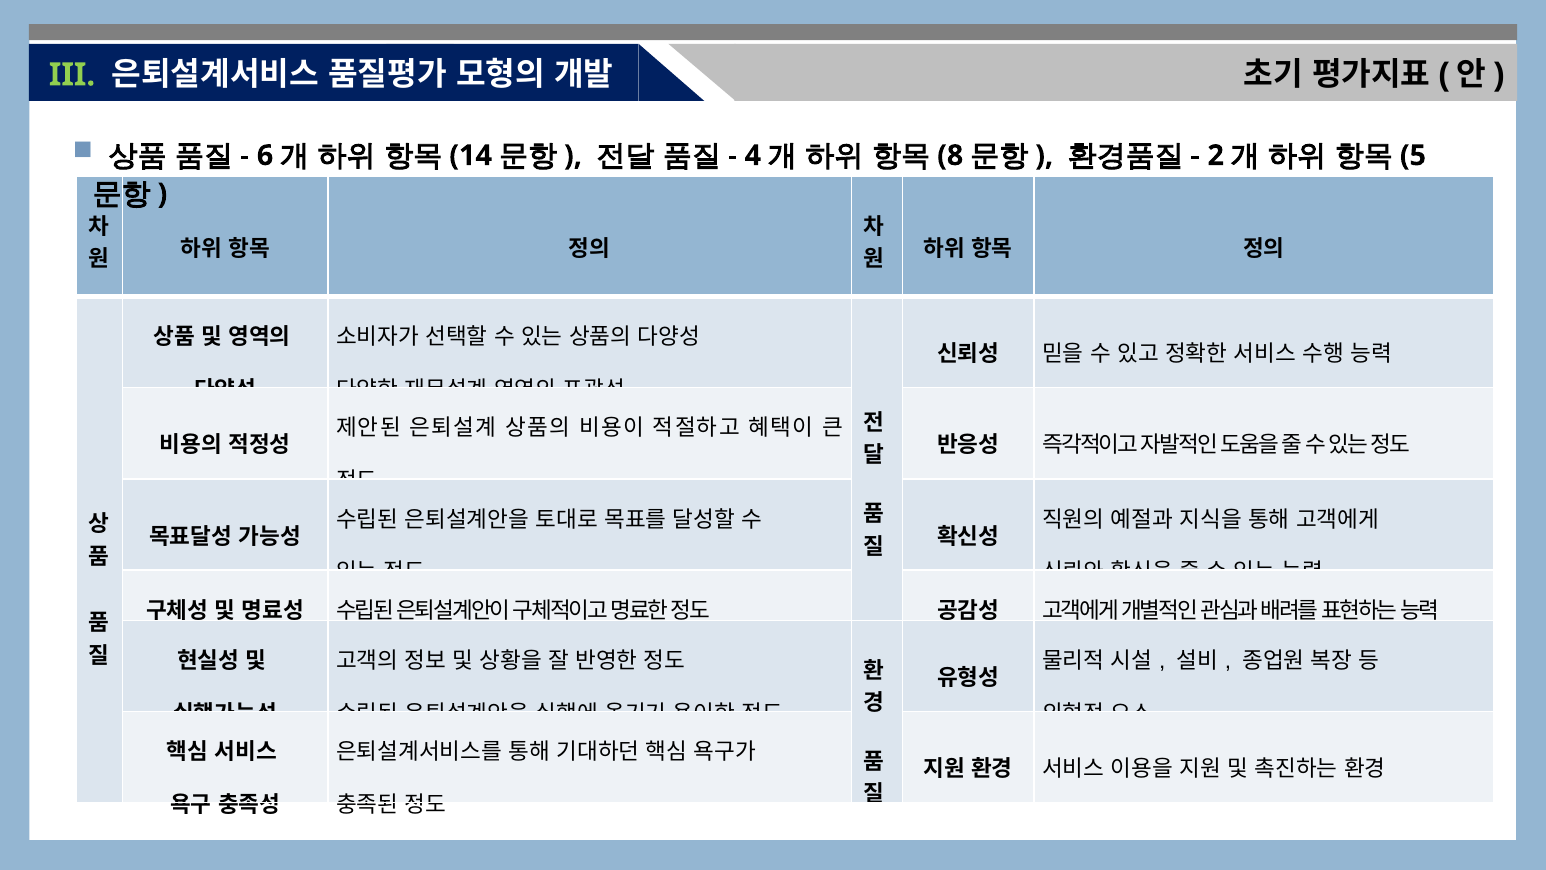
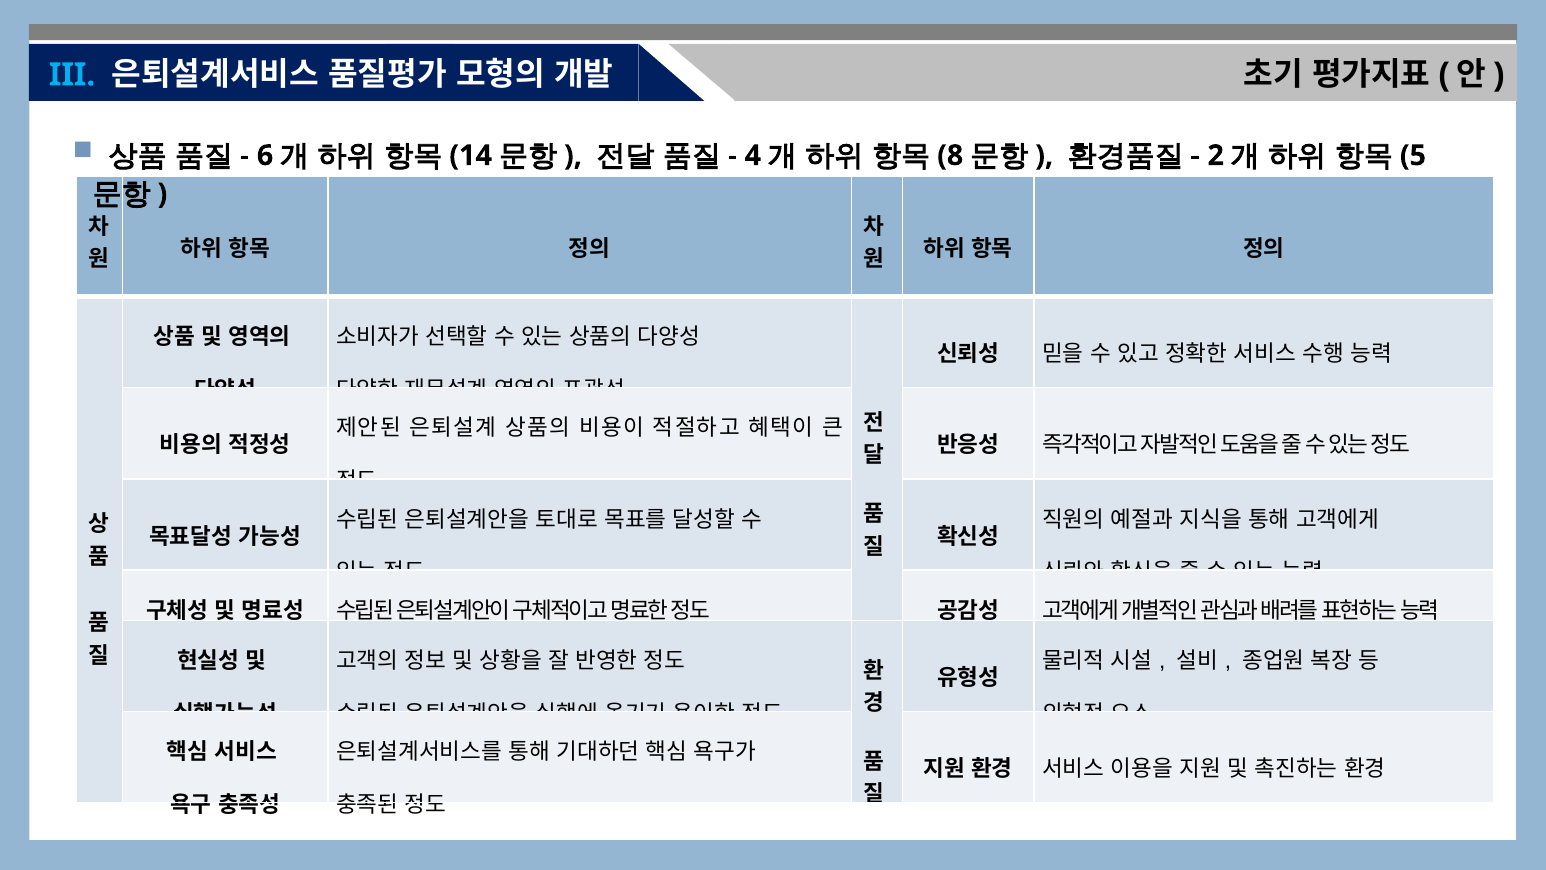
III colour: light green -> light blue (72, 75)
